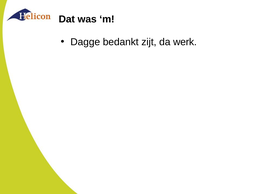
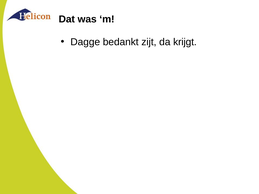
werk: werk -> krijgt (185, 42)
